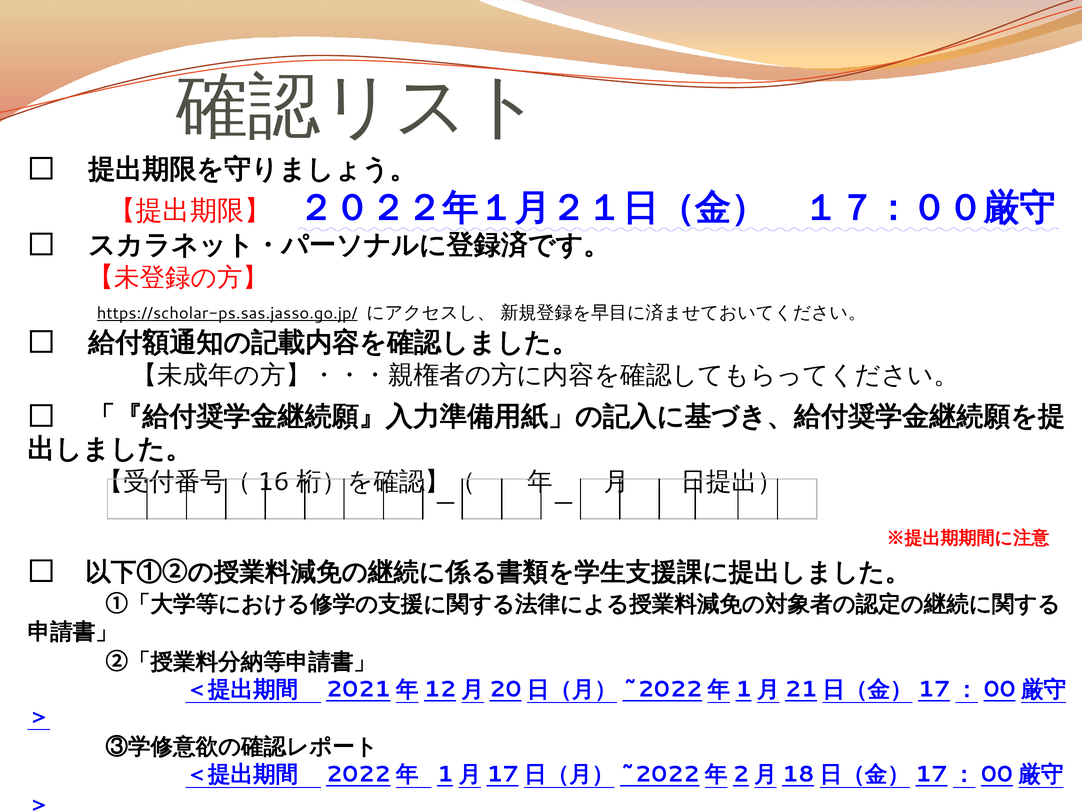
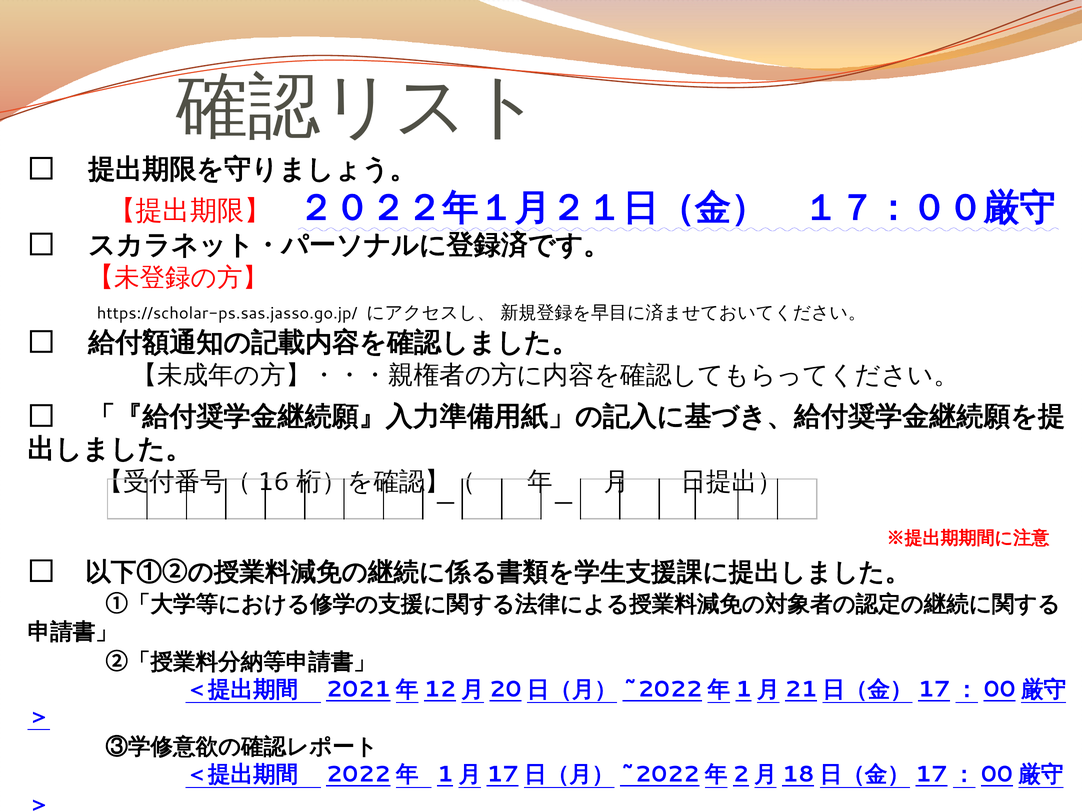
https://scholar-ps.sas.jasso.go.jp/ underline: present -> none (227, 313)
